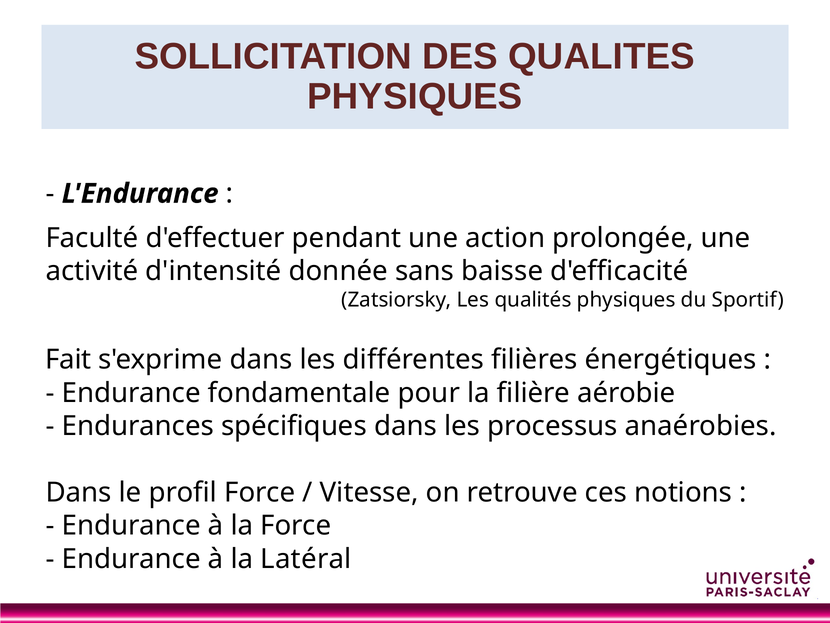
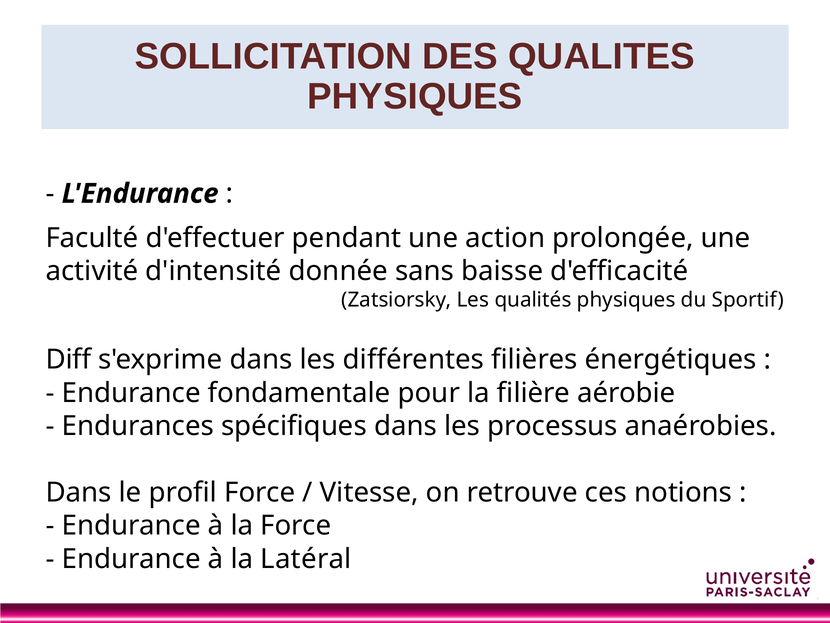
Fait: Fait -> Diff (68, 359)
